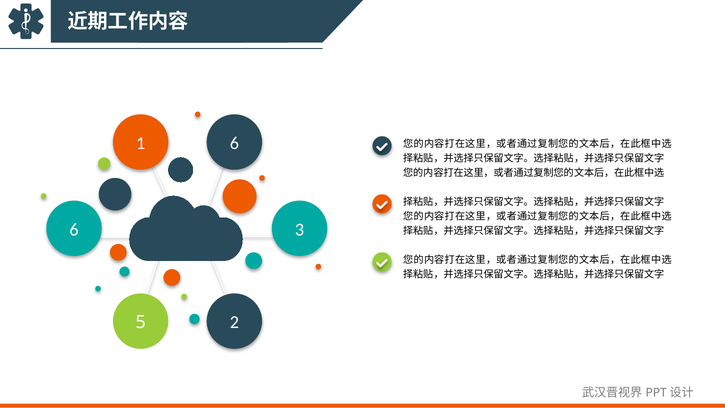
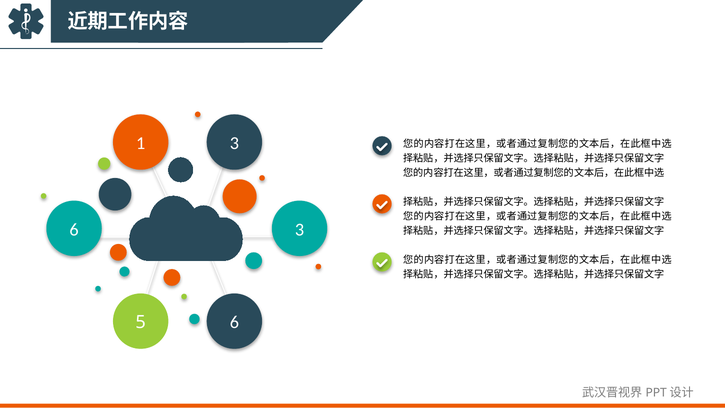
1 6: 6 -> 3 (234, 143)
5 2: 2 -> 6 (234, 322)
